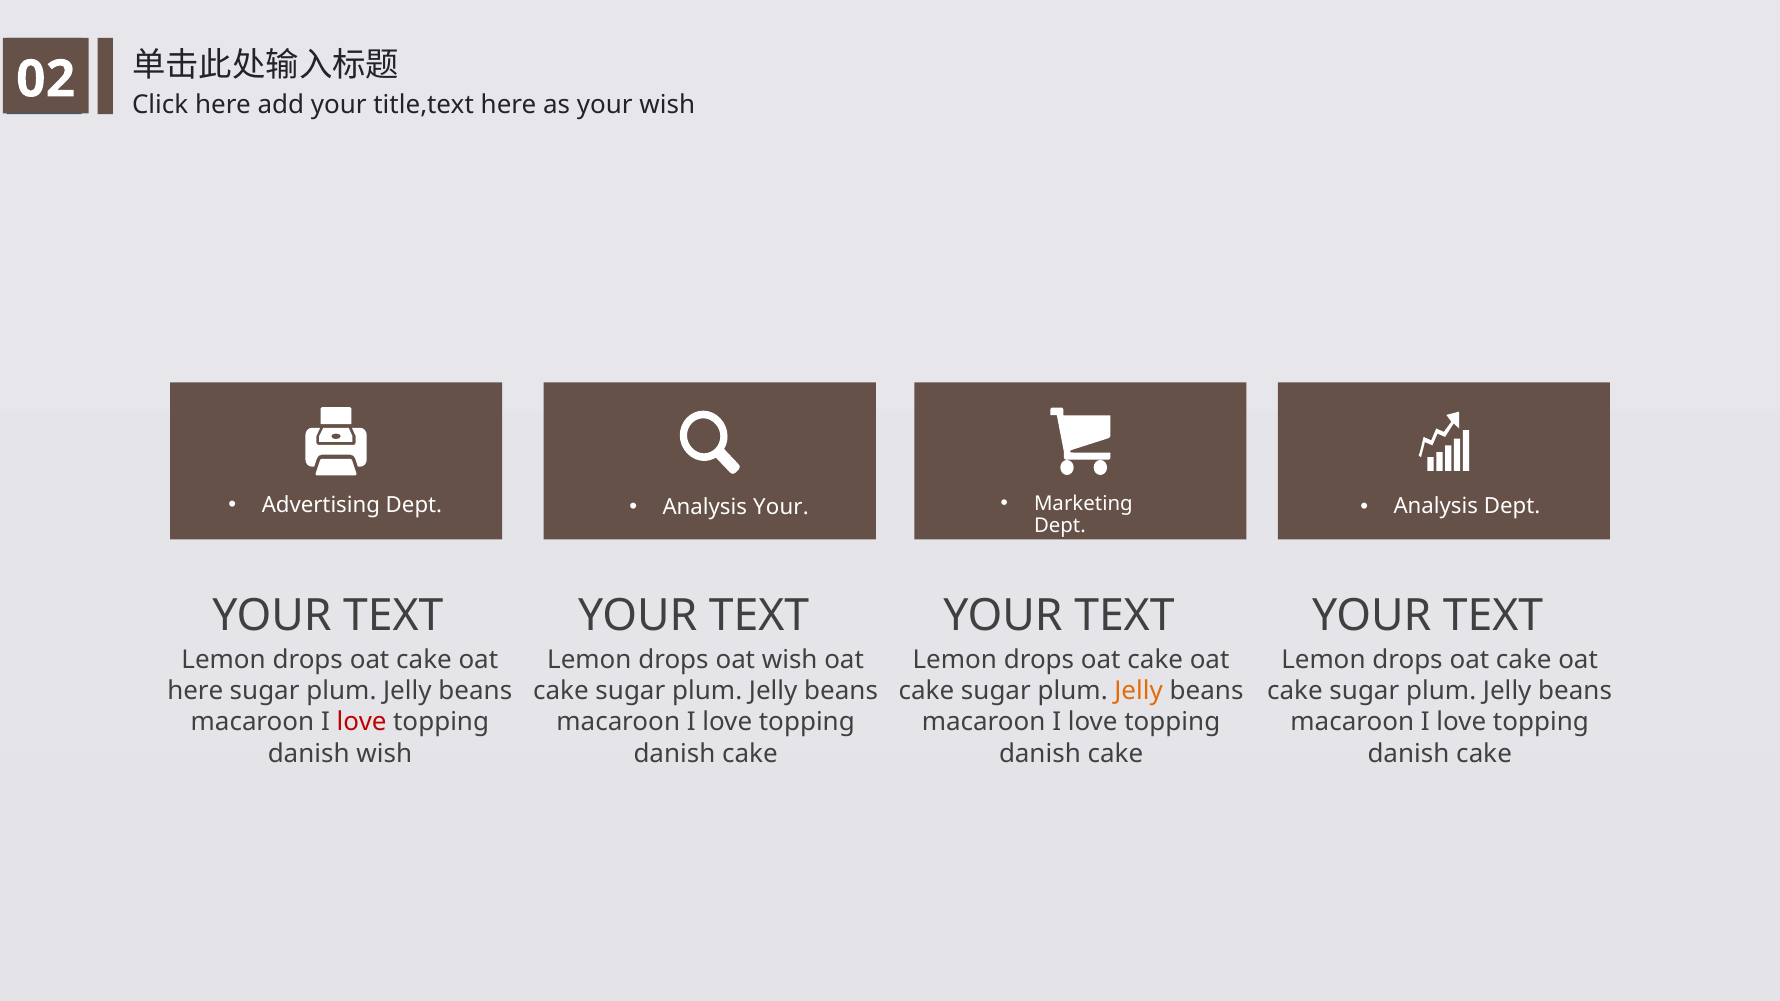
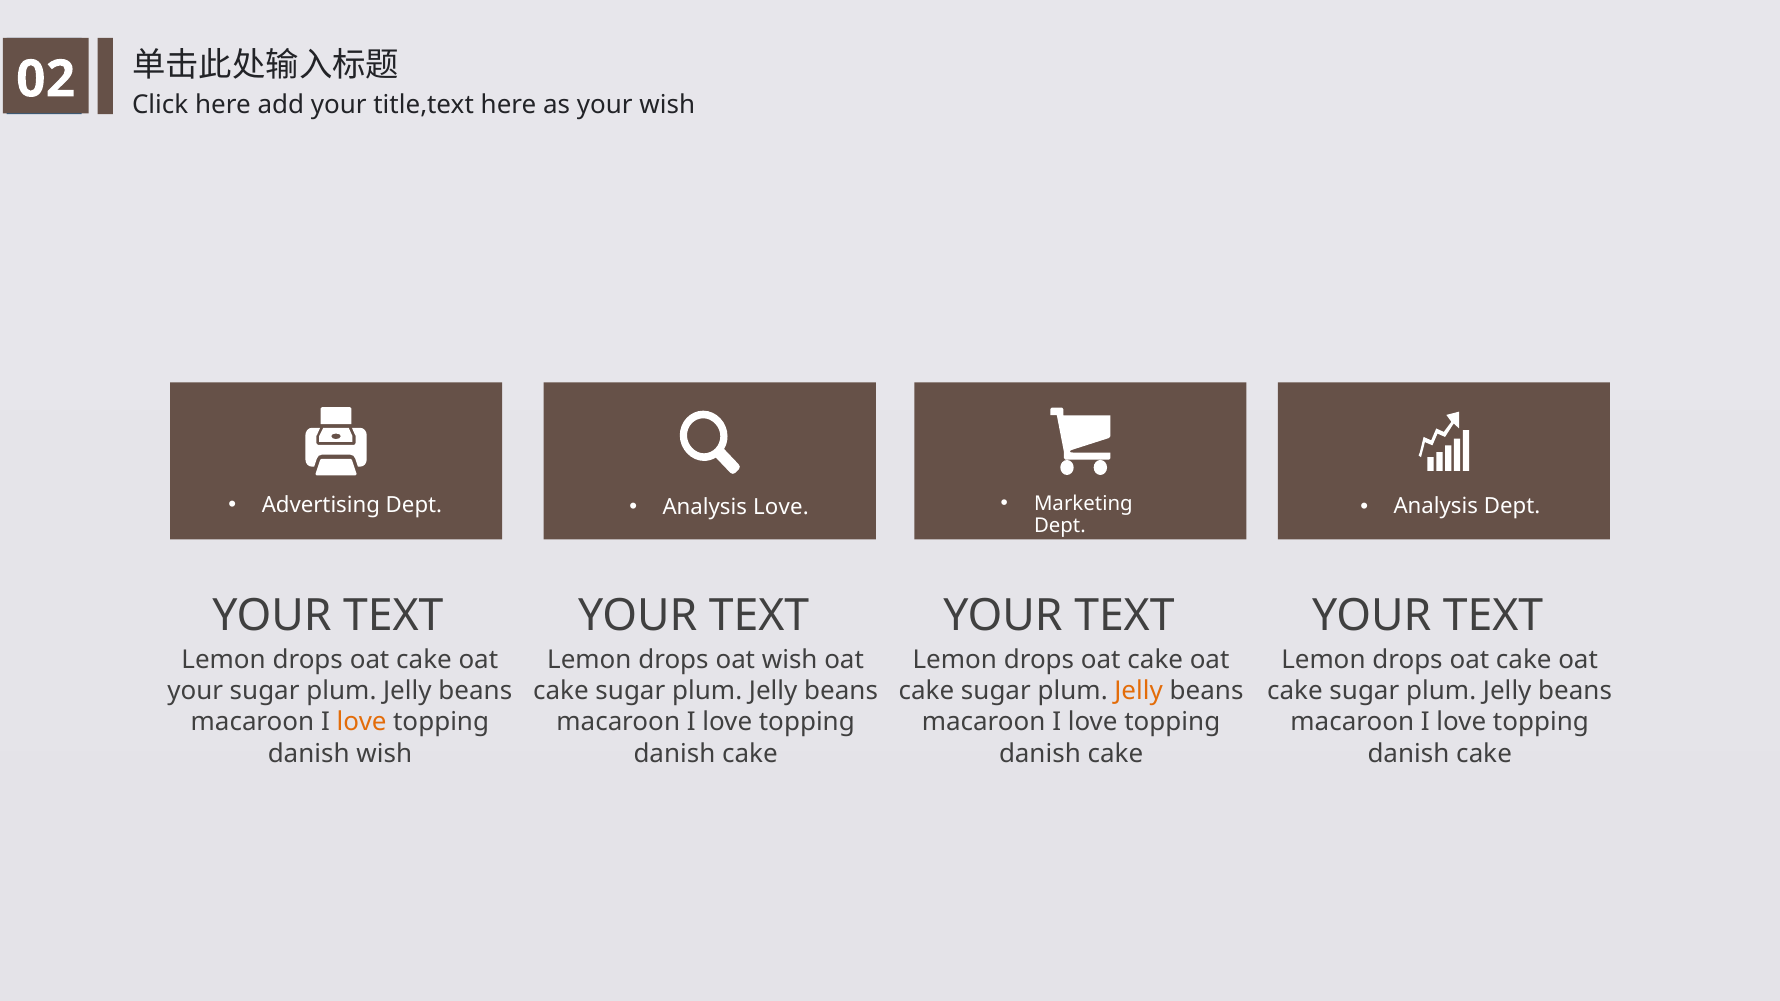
Analysis Your: Your -> Love (781, 507)
here: here -> your (195, 691)
love colour: red -> orange (362, 723)
